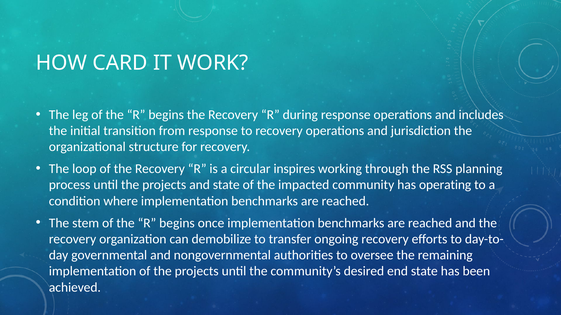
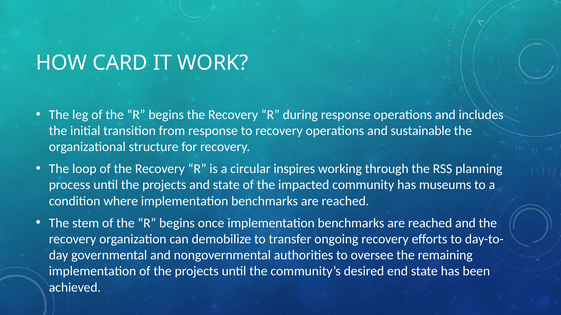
jurisdiction: jurisdiction -> sustainable (421, 131)
operating: operating -> museums (445, 185)
